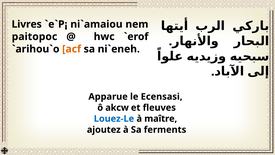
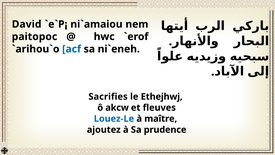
Livres: Livres -> David (27, 24)
acf colour: orange -> blue (72, 49)
Apparue: Apparue -> Sacrifies (108, 96)
Ecensasi: Ecensasi -> Ethejhwj (162, 96)
ferments: ferments -> prudence (165, 129)
